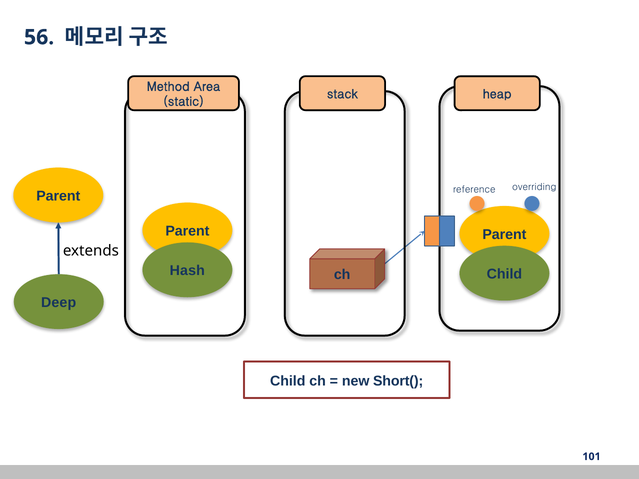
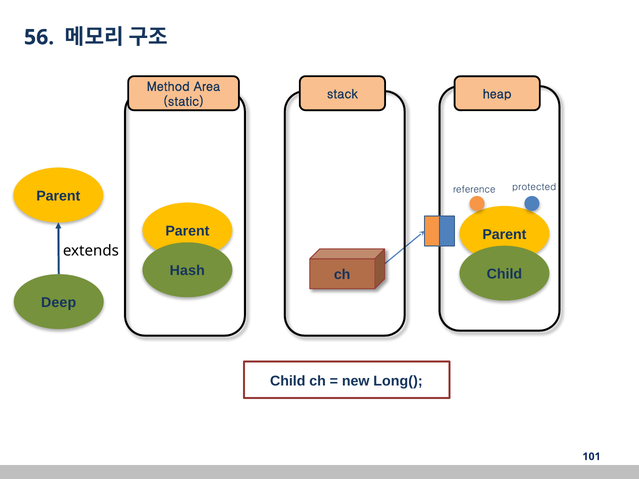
overriding: overriding -> protected (534, 187)
Short(: Short( -> Long( (398, 381)
